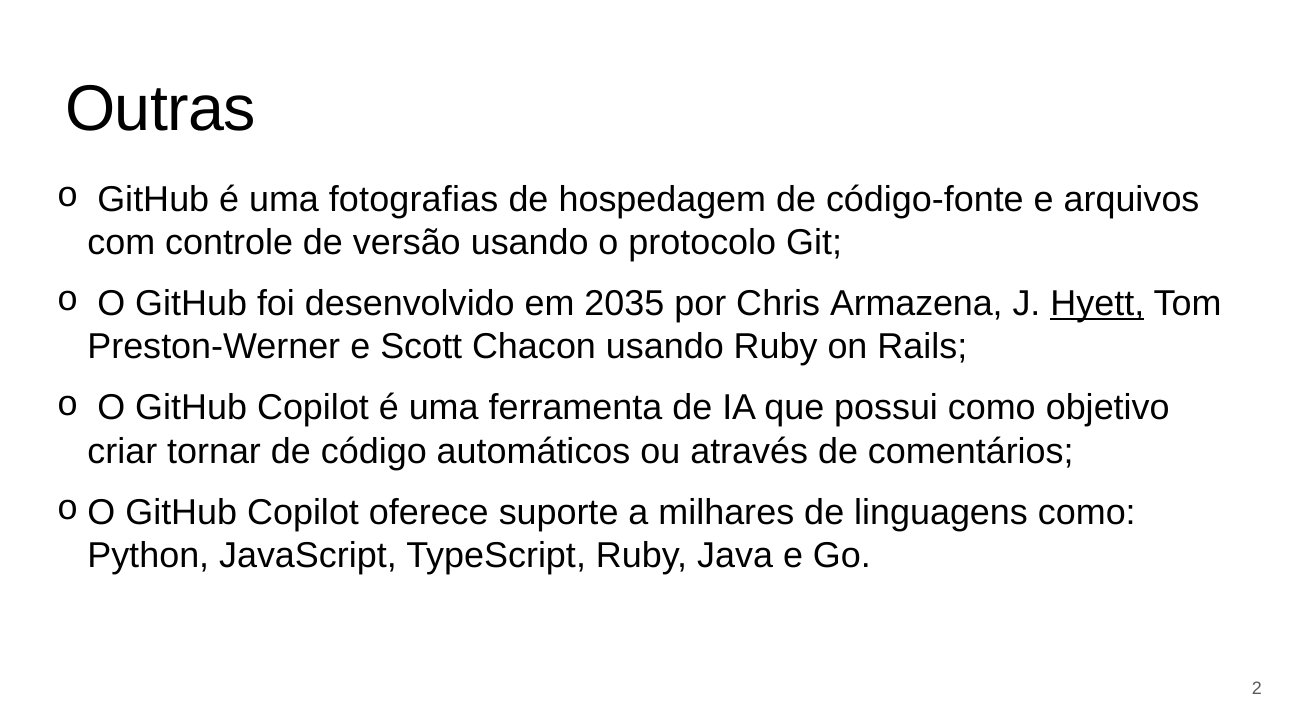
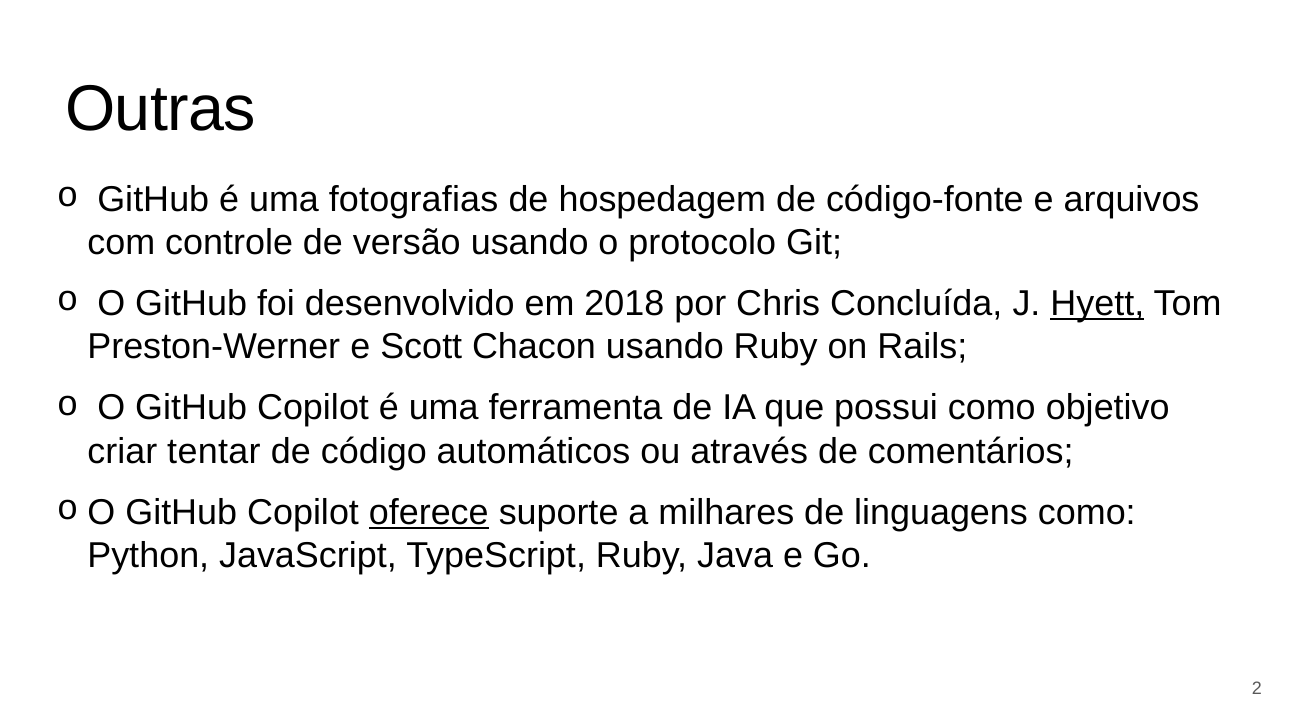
2035: 2035 -> 2018 (624, 304)
Armazena: Armazena -> Concluída (916, 304)
tornar: tornar -> tentar (214, 451)
oferece underline: none -> present (429, 512)
